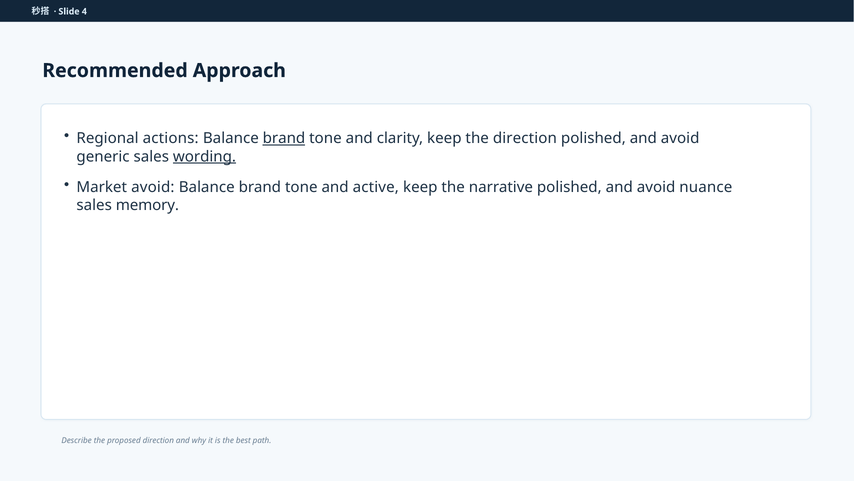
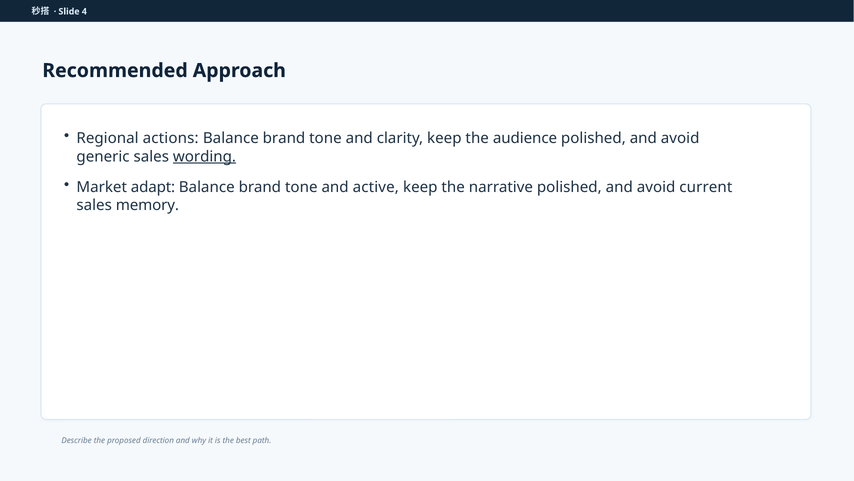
brand underline: present -> none (284, 138)
the direction: direction -> audience (525, 138)
Market avoid: avoid -> adapt (153, 187)
nuance: nuance -> current (706, 187)
